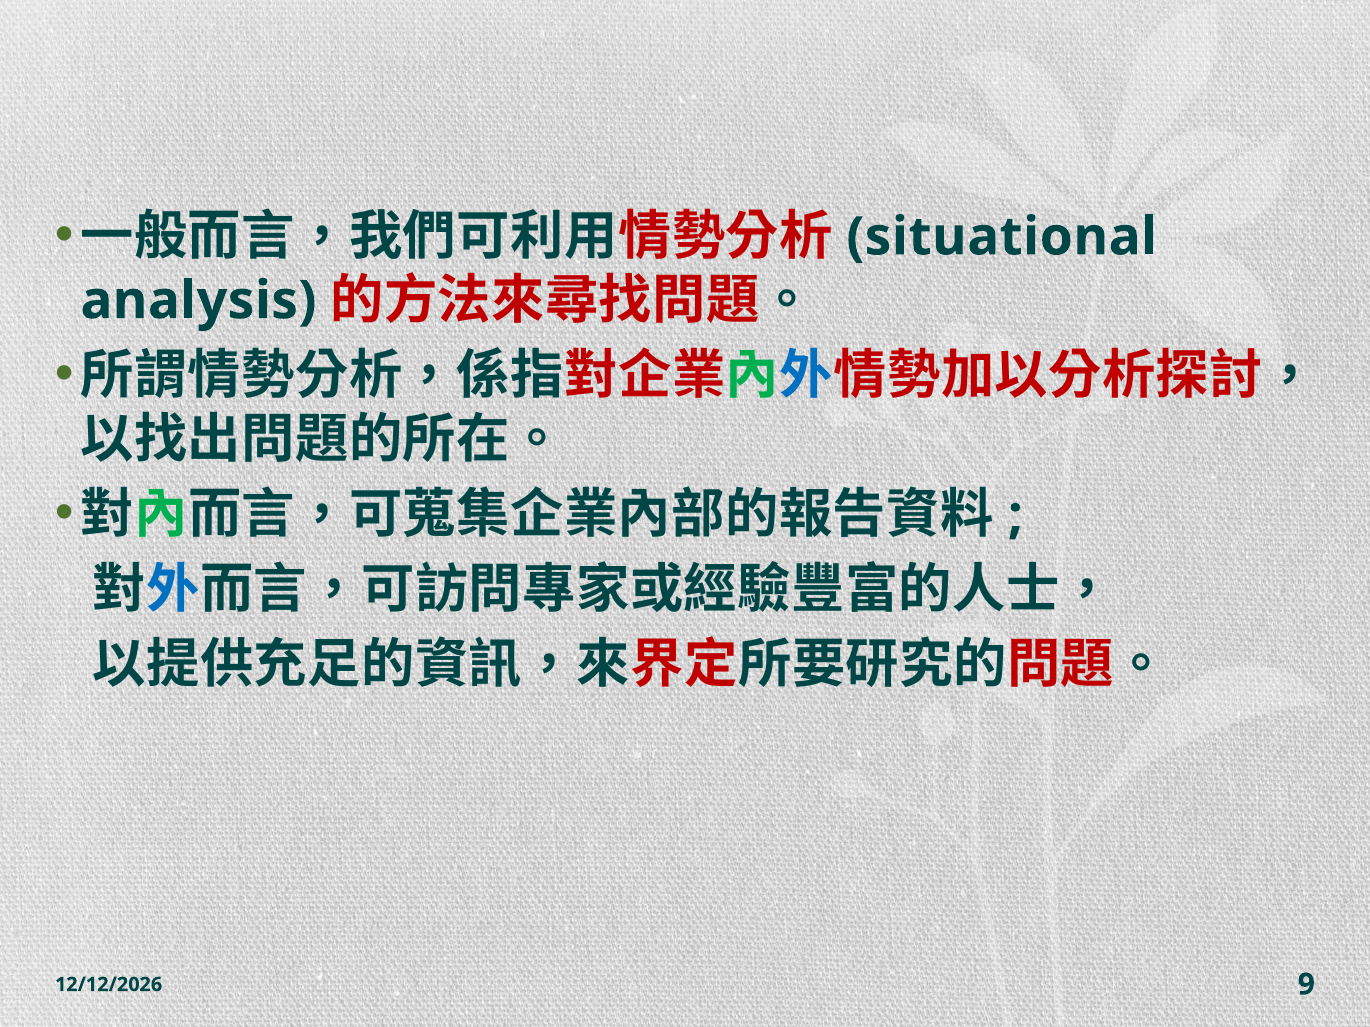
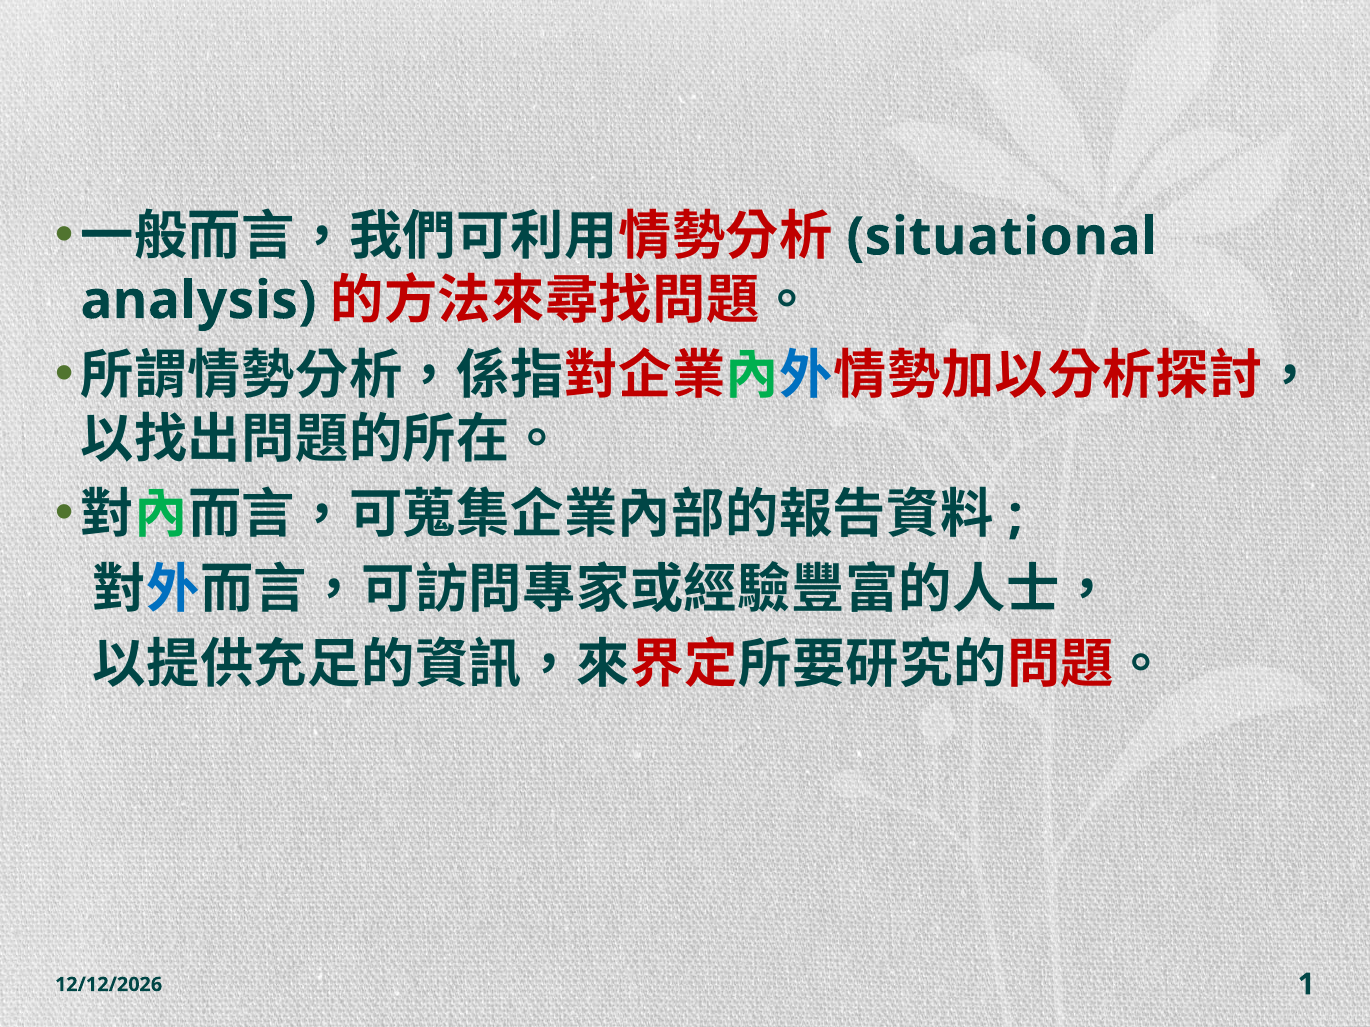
9: 9 -> 1 (1306, 985)
